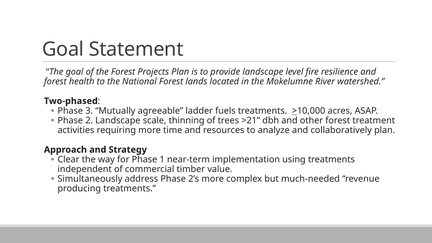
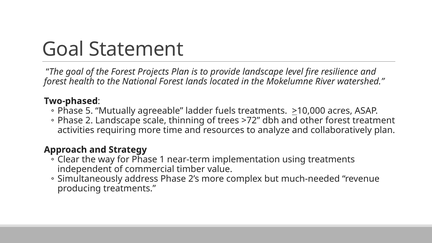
3: 3 -> 5 (89, 111)
>21: >21 -> >72 (251, 121)
